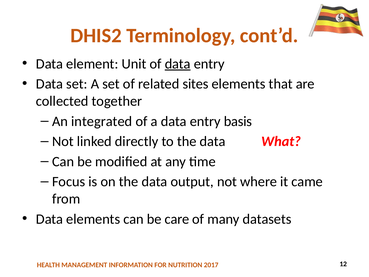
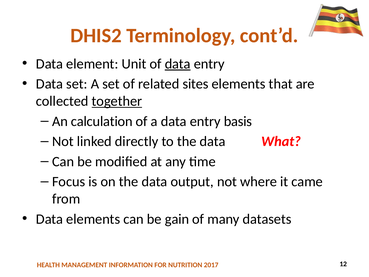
together underline: none -> present (117, 101)
integrated: integrated -> calculation (102, 121)
care: care -> gain (177, 219)
